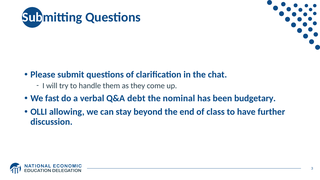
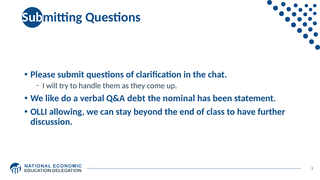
fast: fast -> like (52, 98)
budgetary: budgetary -> statement (255, 98)
